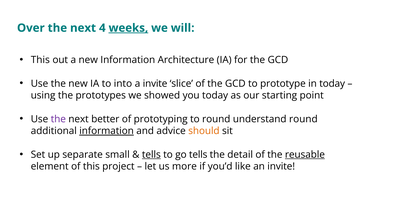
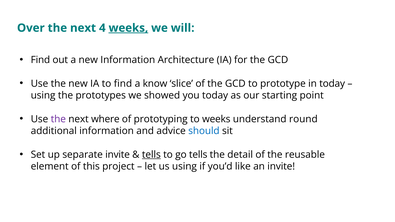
This: This -> Find (40, 60)
to into: into -> find (123, 84)
a invite: invite -> know (155, 84)
better: better -> where (105, 119)
to round: round -> weeks (216, 119)
information underline: present -> none (107, 131)
should colour: orange -> blue (204, 131)
separate small: small -> invite (118, 155)
reusable underline: present -> none (305, 155)
us more: more -> using (184, 167)
